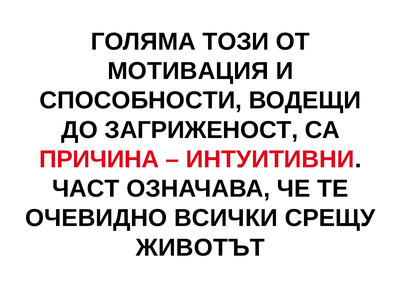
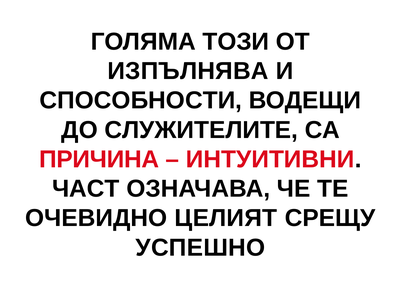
МОТИВАЦИЯ: МОТИВАЦИЯ -> ИЗПЪЛНЯВА (188, 71)
ЗАГРИЖЕНОСТ: ЗАГРИЖЕНОСТ -> СЛУЖИТЕЛИТЕ (201, 130)
ВСИЧКИ: ВСИЧКИ -> ЦЕЛИЯТ (226, 218)
ЖИВОТЪТ: ЖИВОТЪТ -> УСПЕШНО (200, 247)
